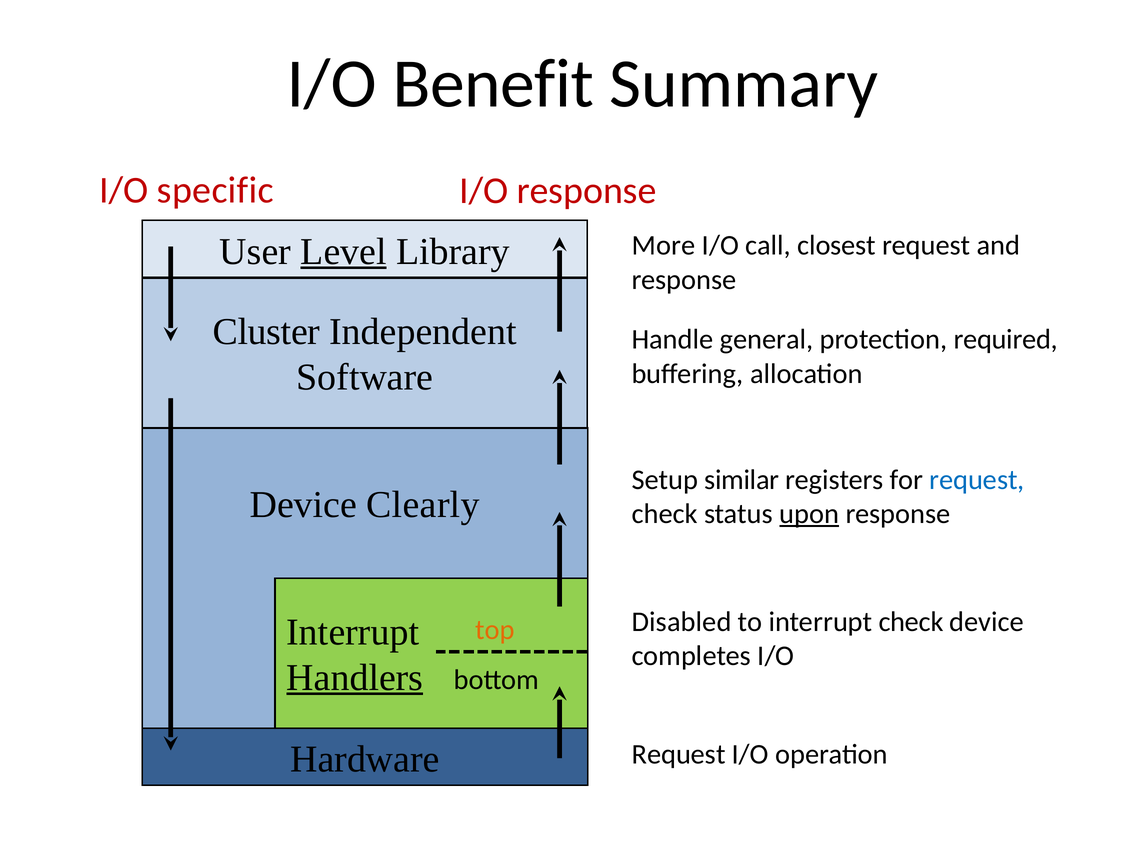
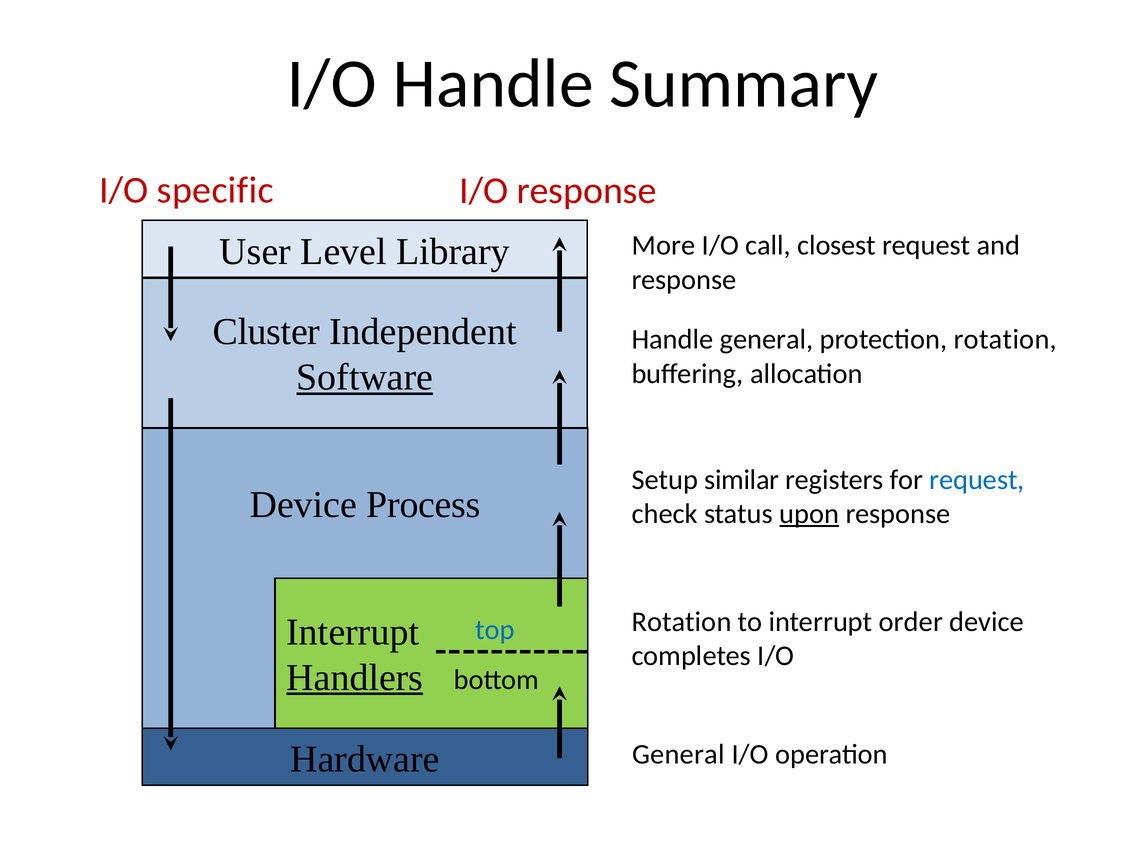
I/O Benefit: Benefit -> Handle (493, 84)
Level underline: present -> none (344, 252)
protection required: required -> rotation (1005, 340)
Software underline: none -> present (365, 378)
Clearly: Clearly -> Process (423, 505)
Disabled: Disabled -> Rotation (682, 622)
interrupt check: check -> order (911, 622)
top colour: orange -> blue (495, 630)
Request: Request -> General (678, 755)
